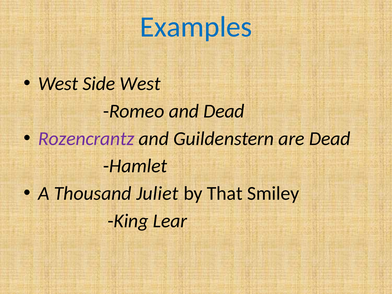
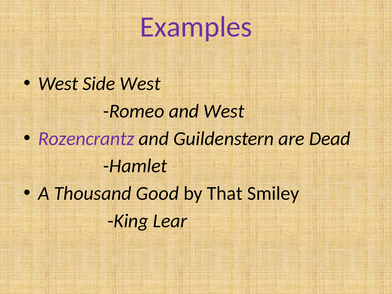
Examples colour: blue -> purple (196, 27)
and Dead: Dead -> West (224, 111)
Juliet: Juliet -> Good (157, 193)
